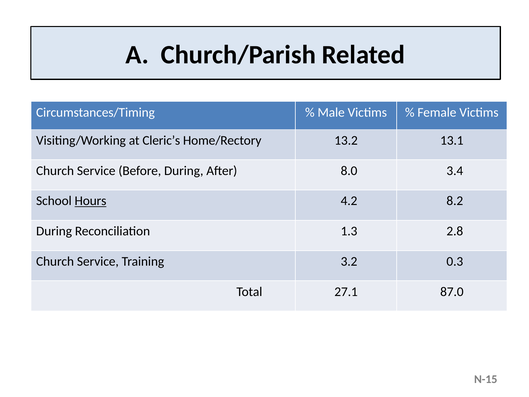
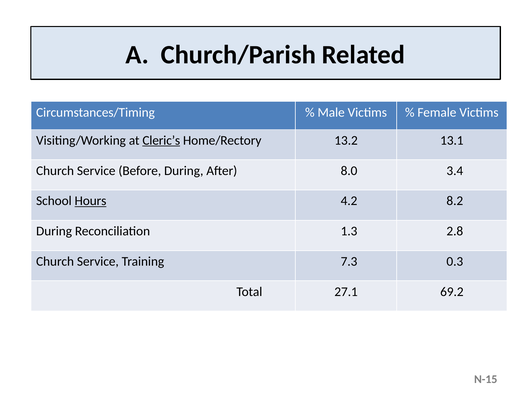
Cleric’s underline: none -> present (161, 140)
3.2: 3.2 -> 7.3 (349, 261)
87.0: 87.0 -> 69.2 (452, 292)
